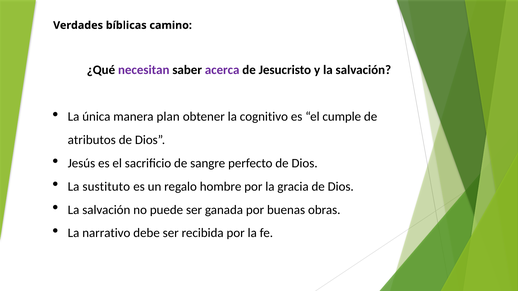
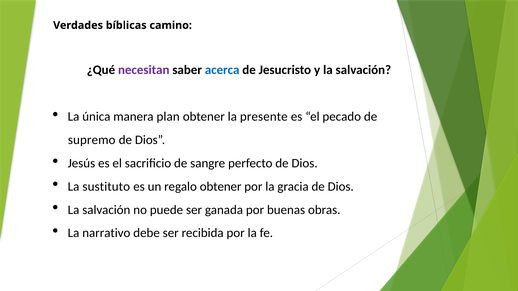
acerca colour: purple -> blue (222, 70)
cognitivo: cognitivo -> presente (264, 117)
cumple: cumple -> pecado (342, 117)
atributos: atributos -> supremo (92, 140)
regalo hombre: hombre -> obtener (221, 187)
